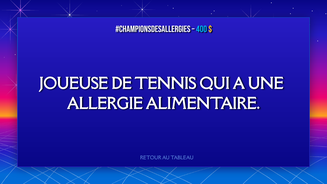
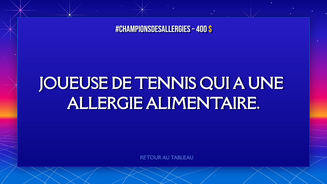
400 colour: light blue -> white (202, 29)
